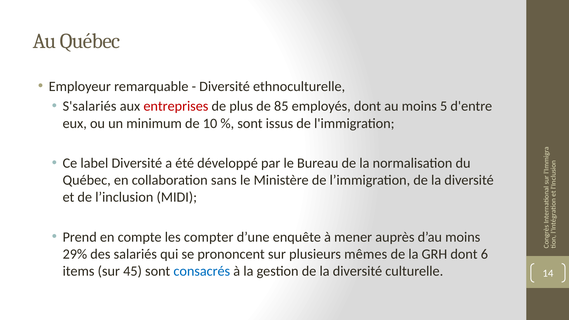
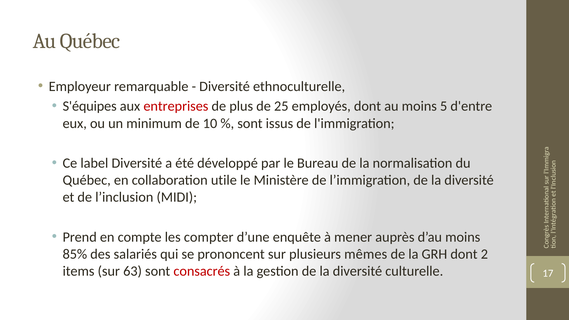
S'salariés: S'salariés -> S'équipes (90, 106)
85: 85 -> 25 (281, 106)
sans: sans -> utile (224, 180)
29%: 29% -> 85% (75, 254)
6: 6 -> 2 (484, 254)
45: 45 -> 63 (133, 271)
consacrés colour: blue -> red (202, 271)
14: 14 -> 17 (548, 274)
